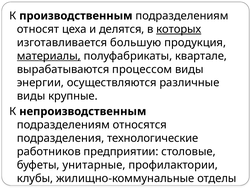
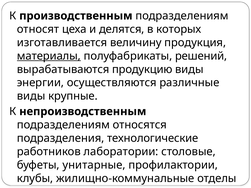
которых underline: present -> none (179, 29)
большую: большую -> величину (136, 43)
квартале: квартале -> решений (201, 56)
процессом: процессом -> продукцию (142, 69)
предприятии: предприятии -> лаборатории (121, 152)
